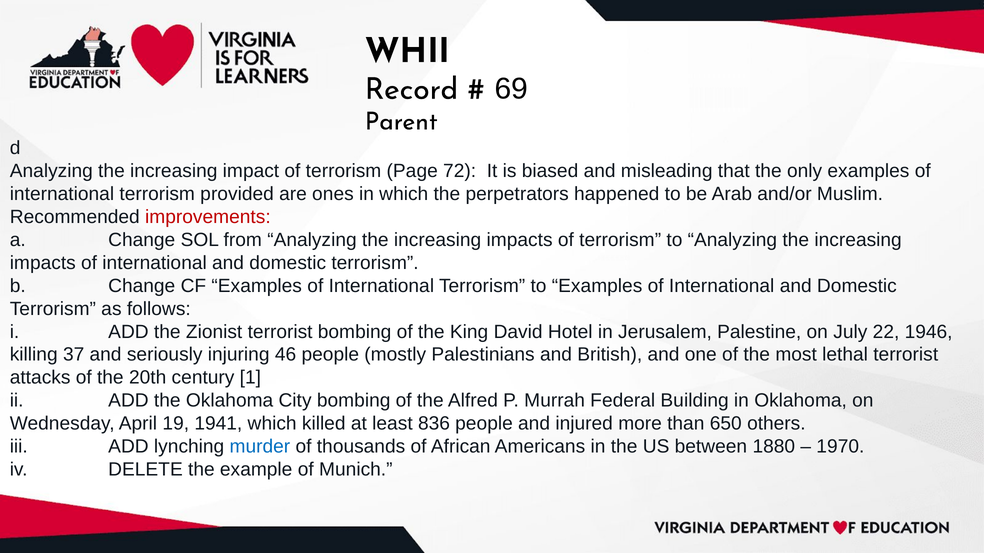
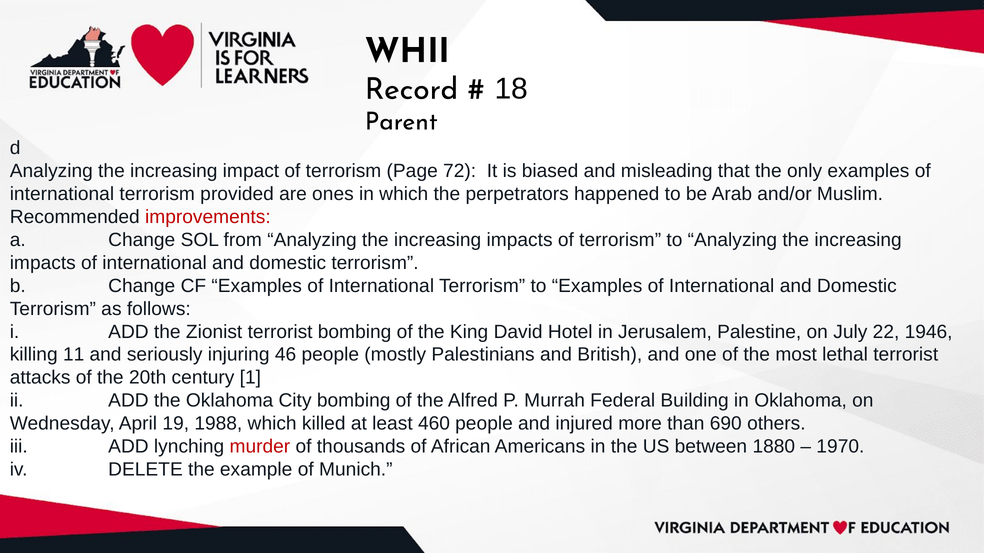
69: 69 -> 18 (511, 89)
37: 37 -> 11 (74, 355)
1941: 1941 -> 1988 (218, 424)
836: 836 -> 460 (434, 424)
650: 650 -> 690 (726, 424)
murder colour: blue -> red (260, 447)
